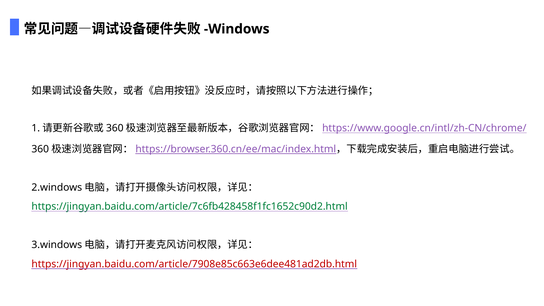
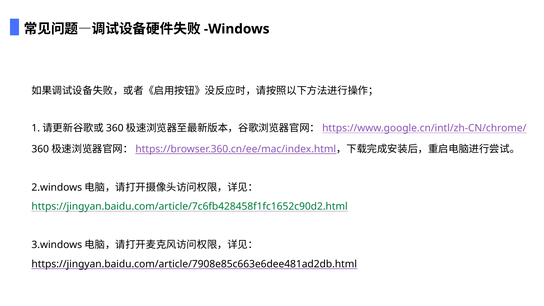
https://jingyan.baidu.com/article/7908e85c663e6dee481ad2db.html colour: red -> black (194, 264)
